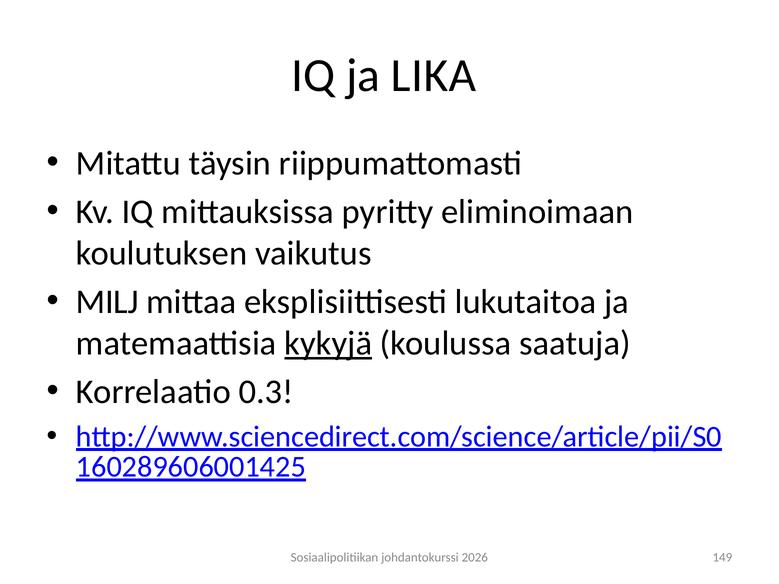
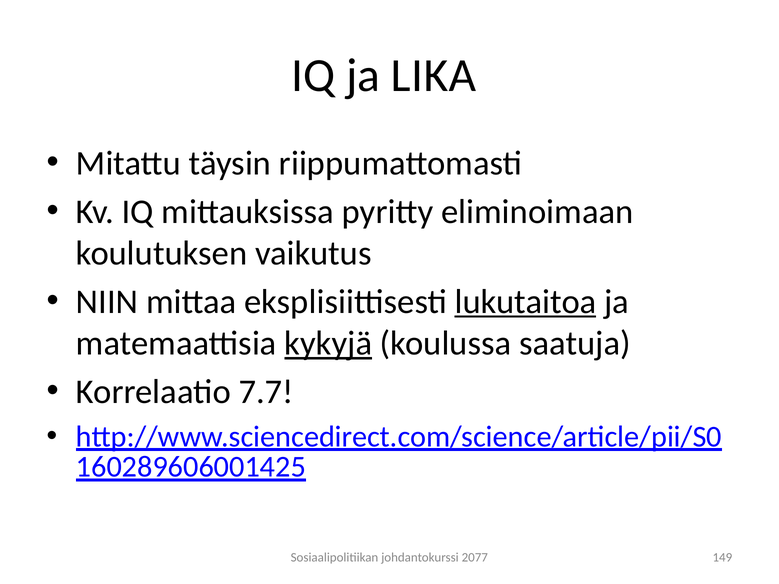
MILJ: MILJ -> NIIN (107, 302)
lukutaitoa underline: none -> present (526, 302)
0.3: 0.3 -> 7.7 (266, 392)
2026: 2026 -> 2077 (475, 558)
